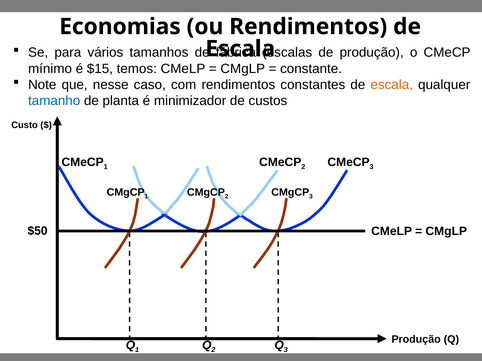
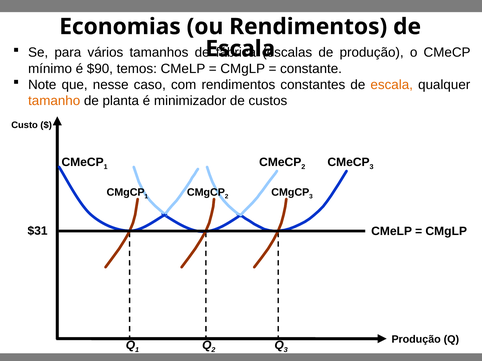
$15: $15 -> $90 (100, 69)
tamanho colour: blue -> orange (54, 101)
$50: $50 -> $31 (38, 231)
